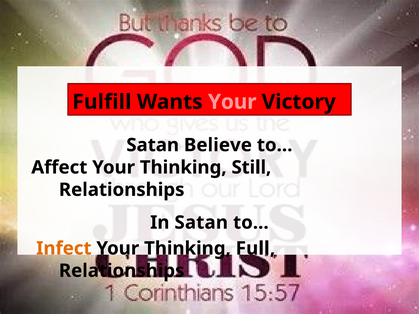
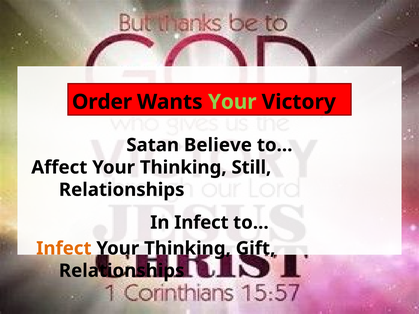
Fulfill: Fulfill -> Order (102, 102)
Your colour: pink -> light green (232, 102)
In Satan: Satan -> Infect (201, 223)
Full: Full -> Gift (256, 249)
